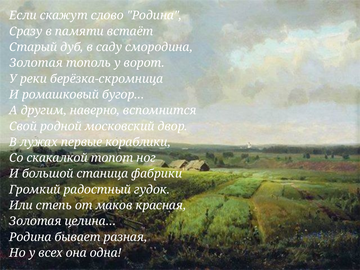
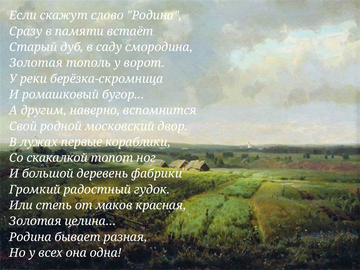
станица: станица -> деревень (102, 174)
